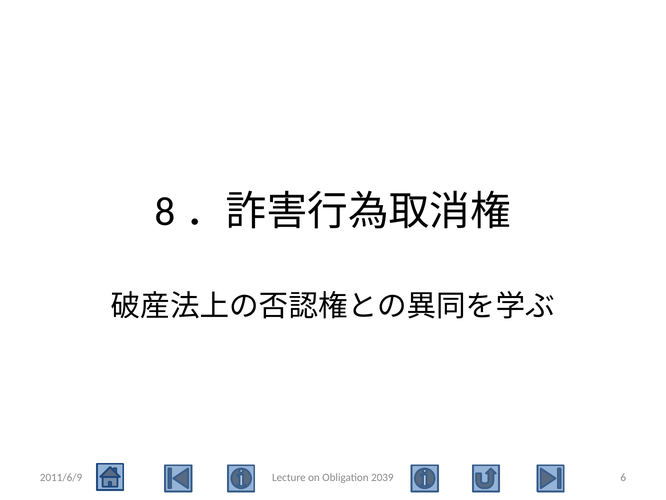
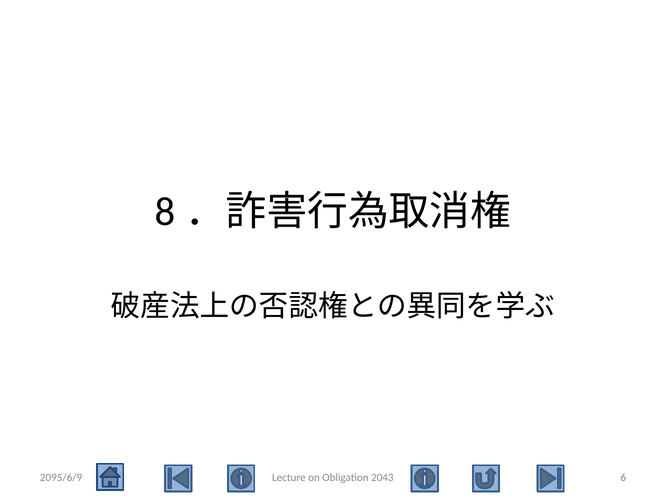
2039: 2039 -> 2043 (382, 477)
2011/6/9: 2011/6/9 -> 2095/6/9 (61, 477)
